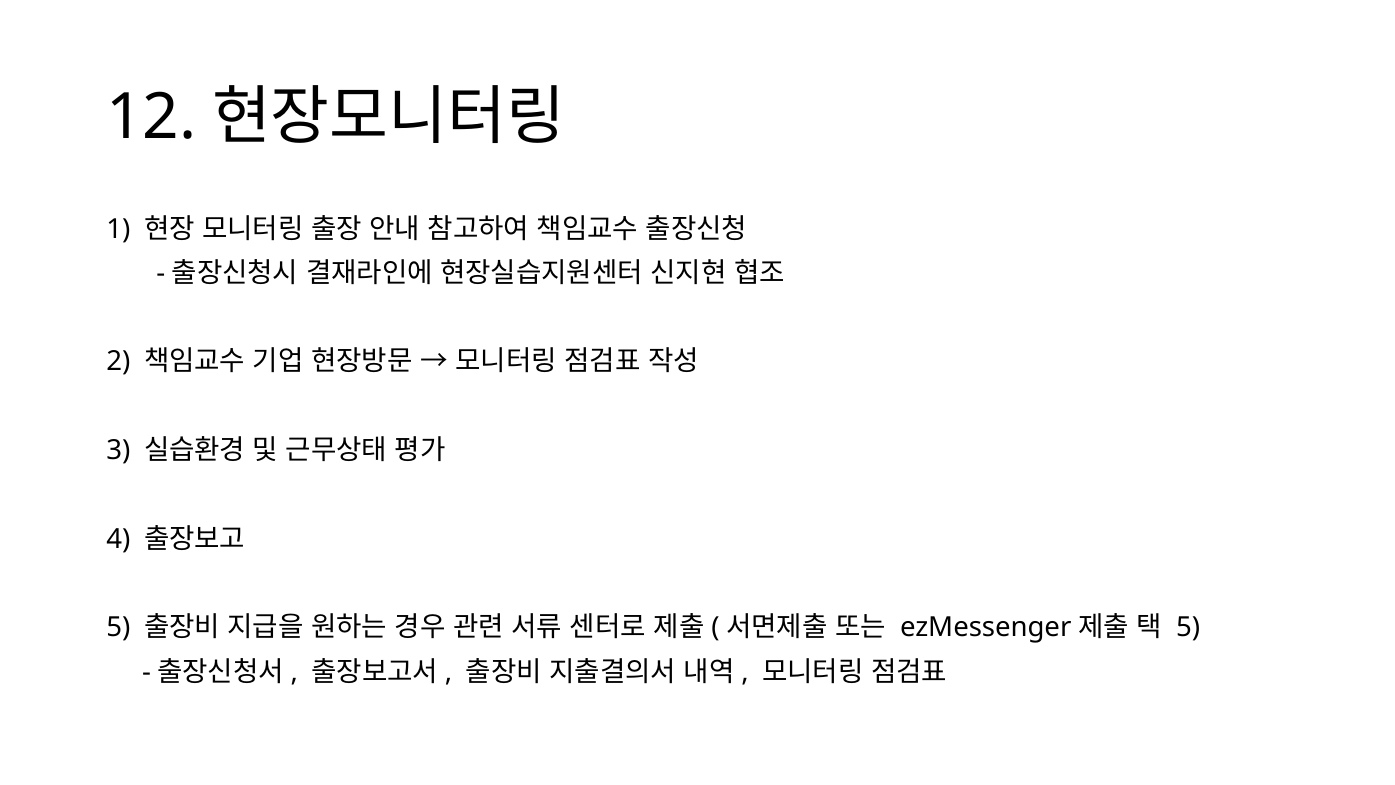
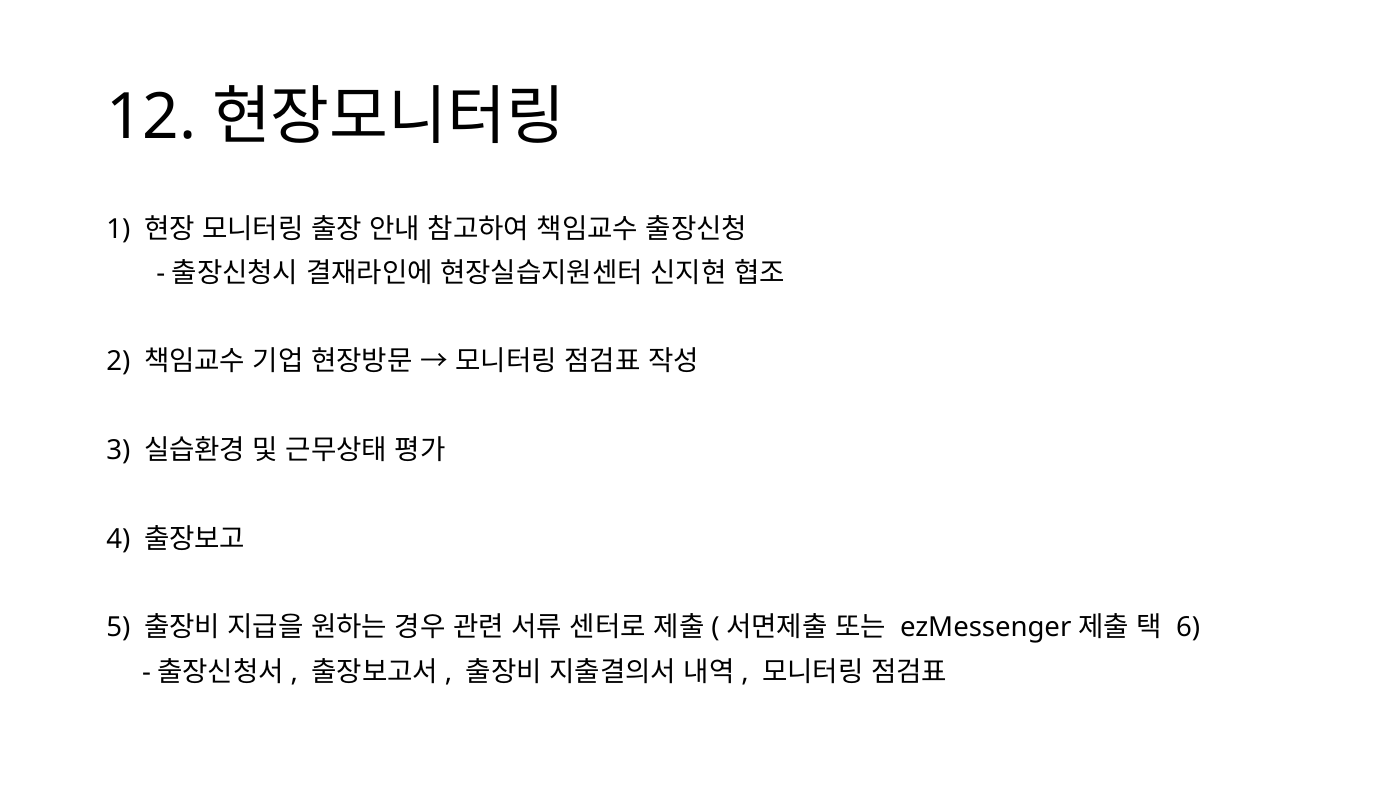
5: 5 -> 6 (1188, 628)
